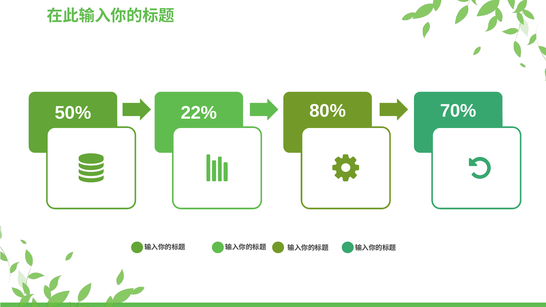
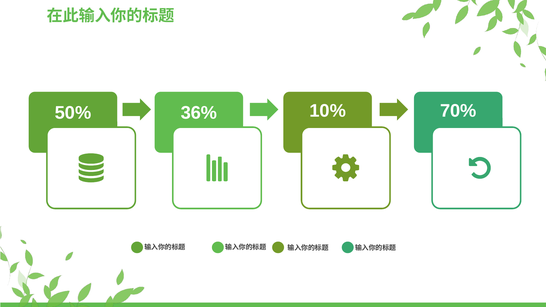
22%: 22% -> 36% (199, 113)
80%: 80% -> 10% (328, 111)
